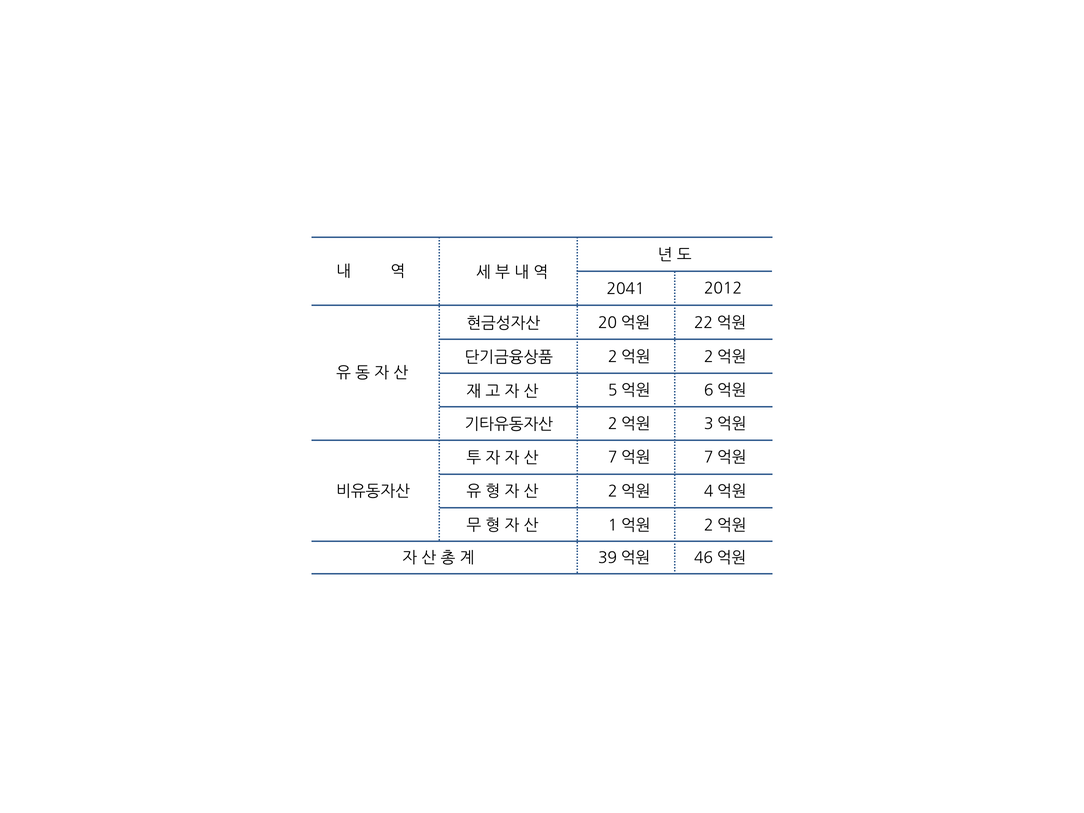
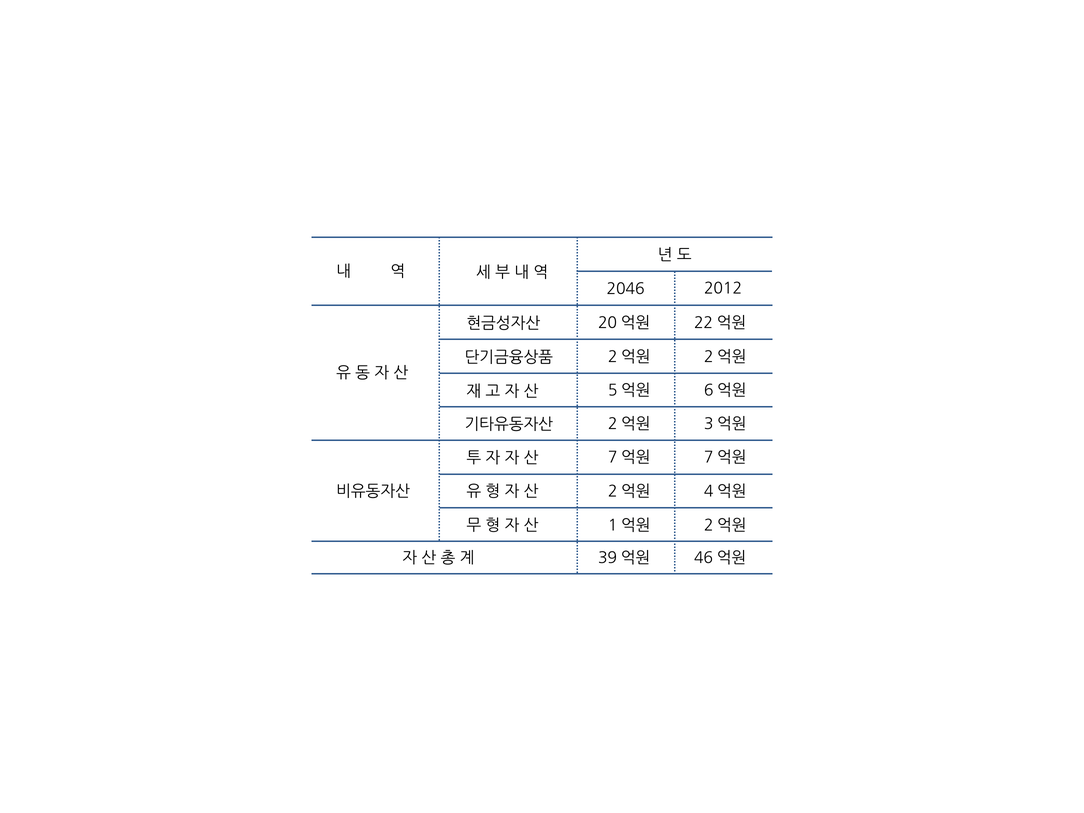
2041: 2041 -> 2046 (626, 289)
